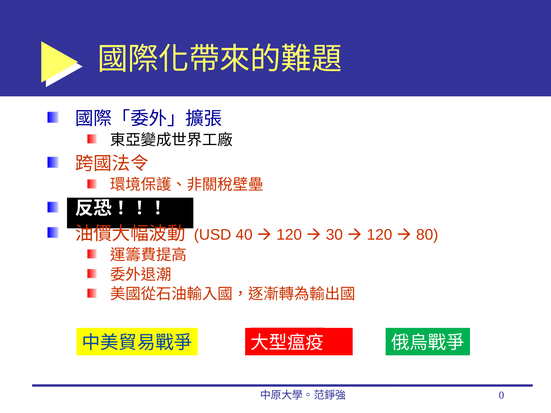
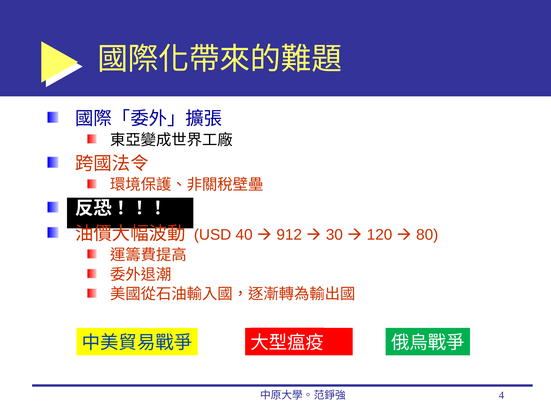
120: 120 -> 912 (289, 235)
0: 0 -> 4 (502, 396)
